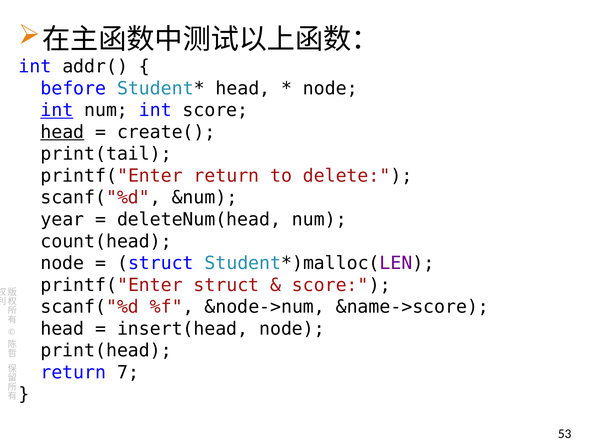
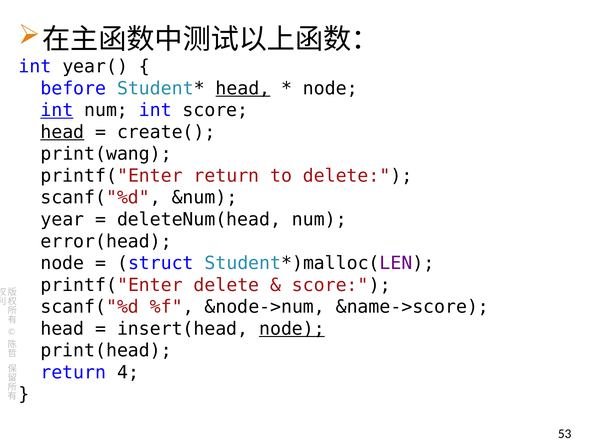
addr(: addr( -> year( (95, 67)
head underline: none -> present (243, 88)
print(tail: print(tail -> print(wang (106, 154)
count(head: count(head -> error(head (106, 241)
printf("Enter struct: struct -> delete (226, 285)
node underline: none -> present (292, 329)
7: 7 -> 4 (128, 372)
